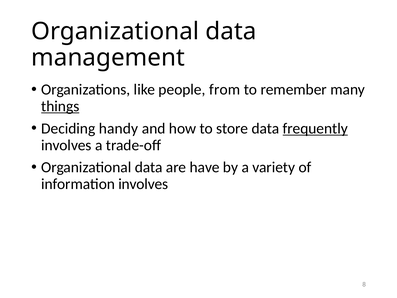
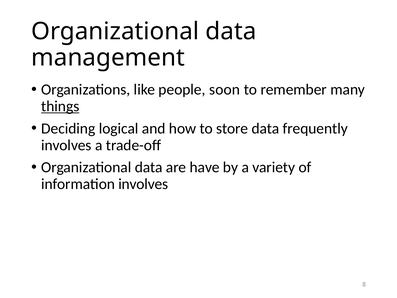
from: from -> soon (225, 89)
handy: handy -> logical (119, 128)
frequently underline: present -> none (315, 128)
